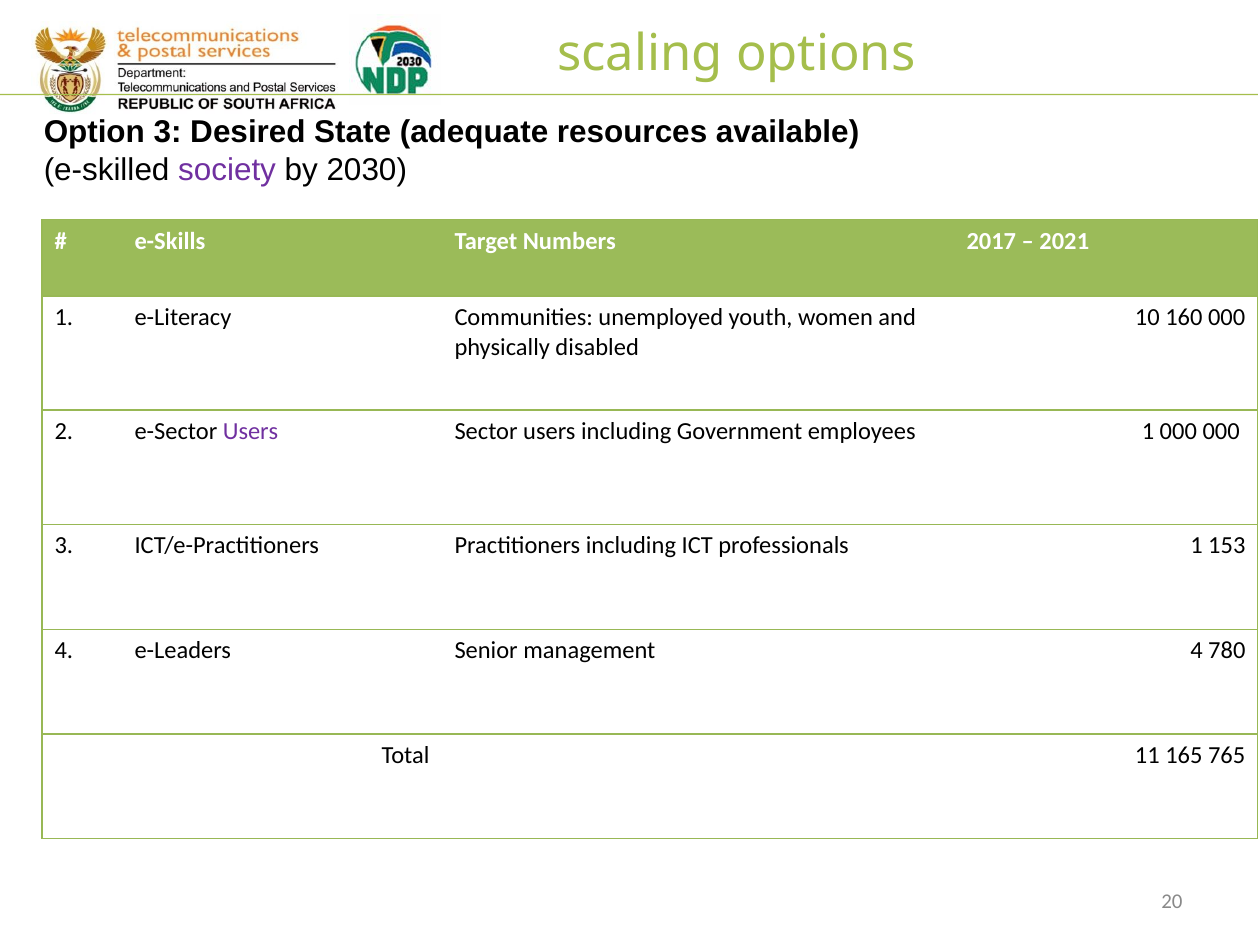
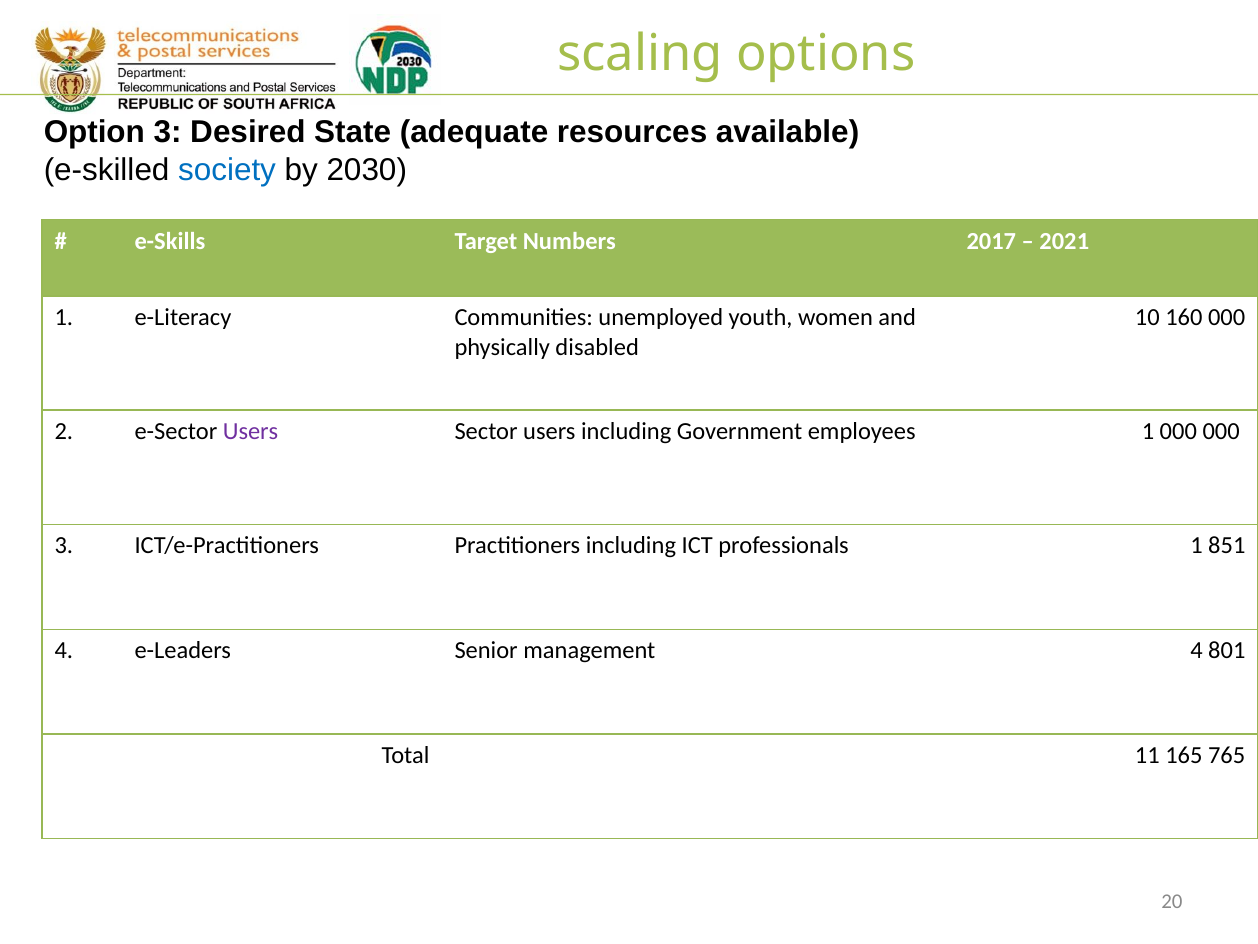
society colour: purple -> blue (227, 170)
153: 153 -> 851 (1227, 545)
780: 780 -> 801 (1227, 650)
